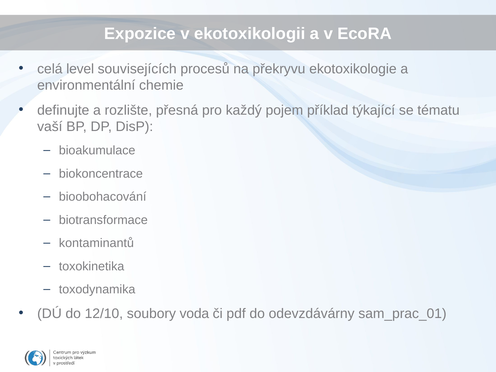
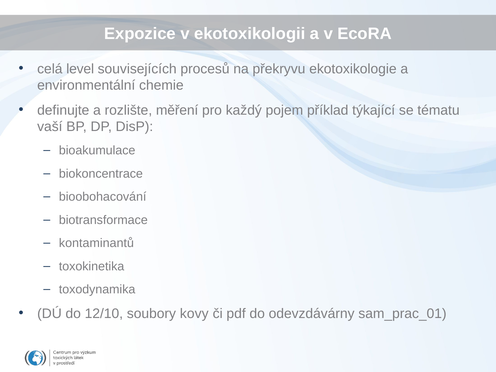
přesná: přesná -> měření (177, 110)
voda: voda -> kovy (194, 313)
